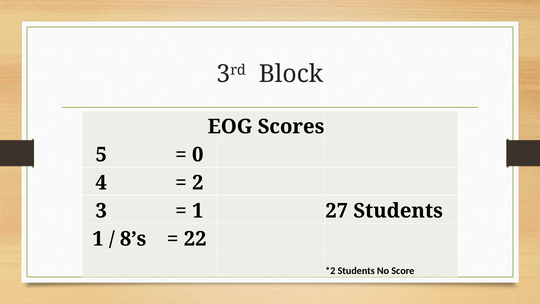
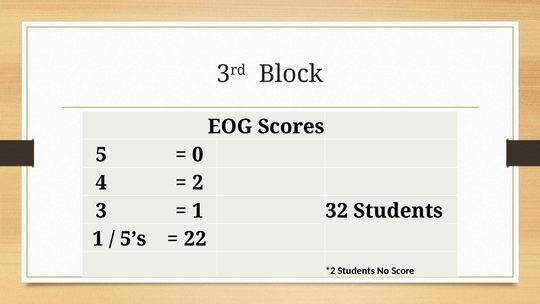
27: 27 -> 32 (337, 211)
8’s: 8’s -> 5’s (133, 239)
